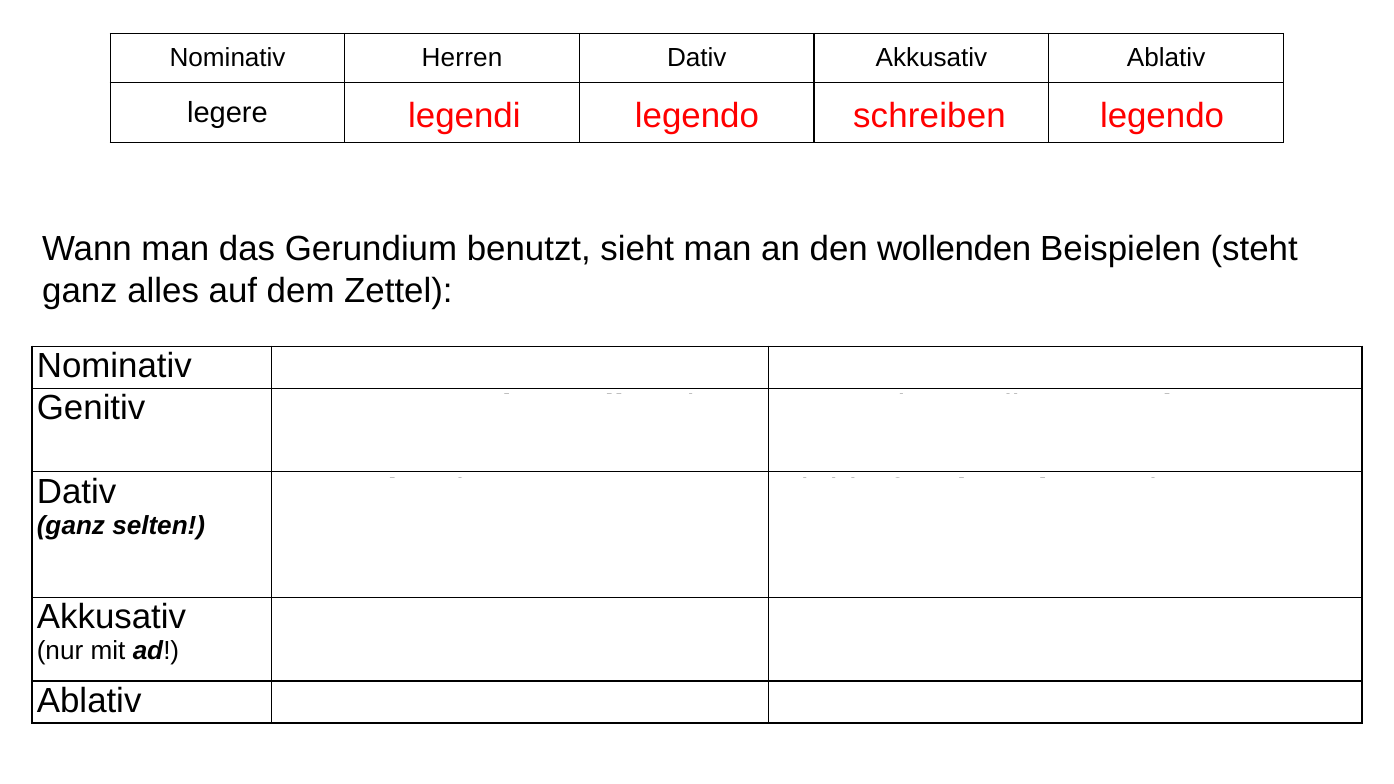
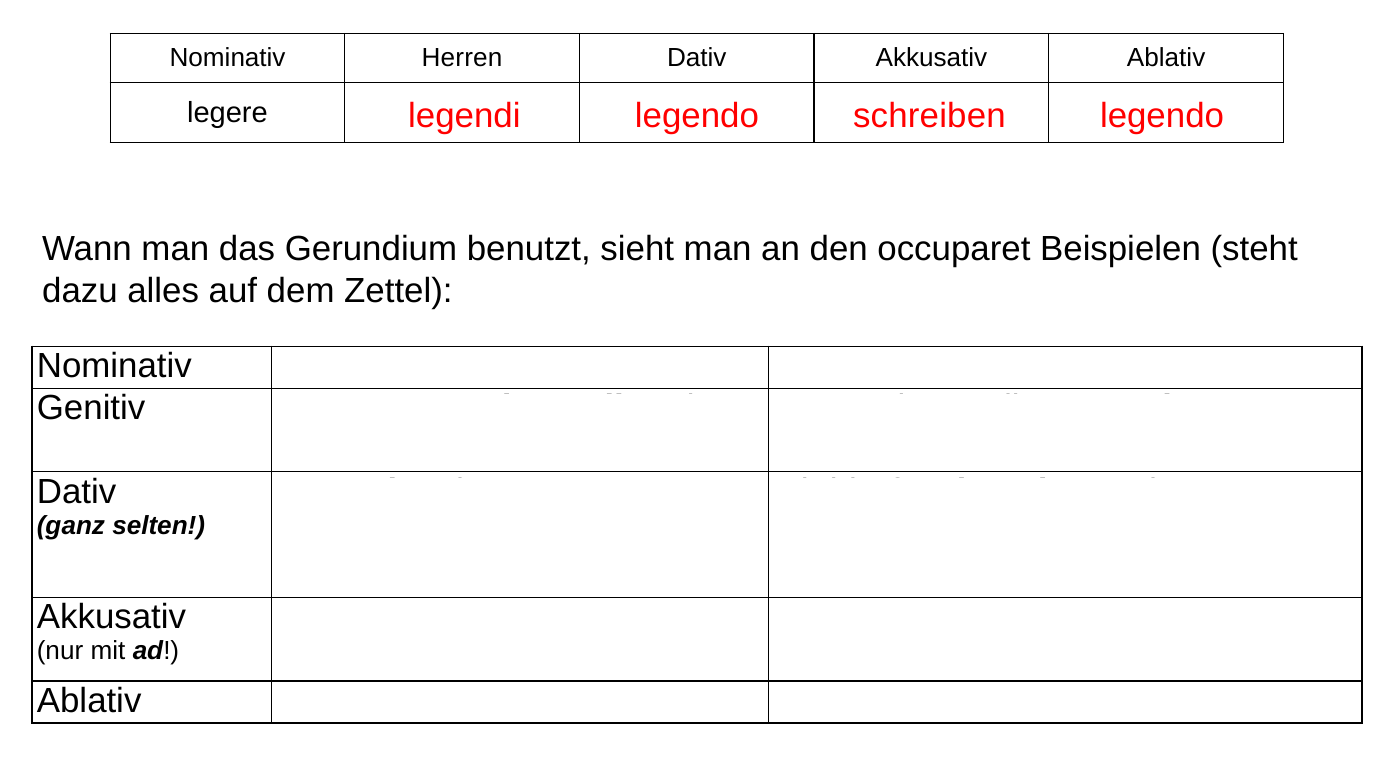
wollenden: wollenden -> occuparet (954, 249)
ganz: ganz -> dazu (80, 291)
